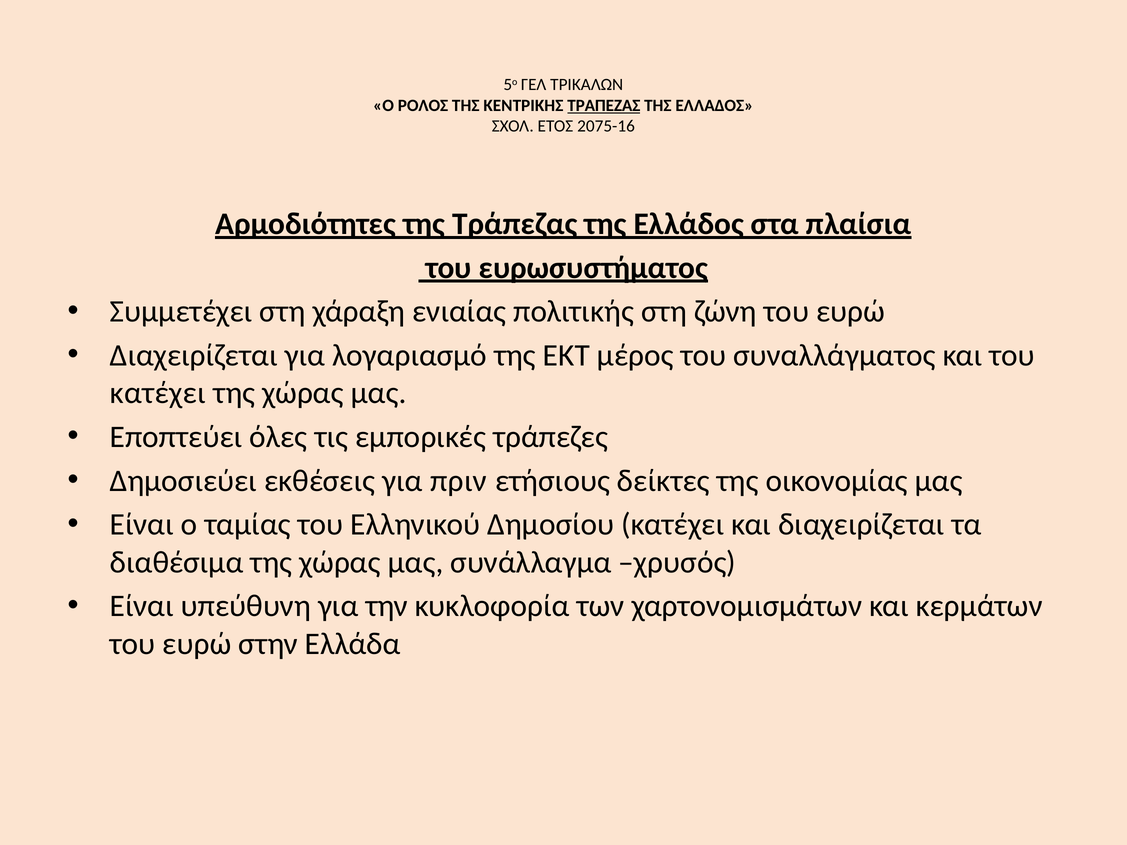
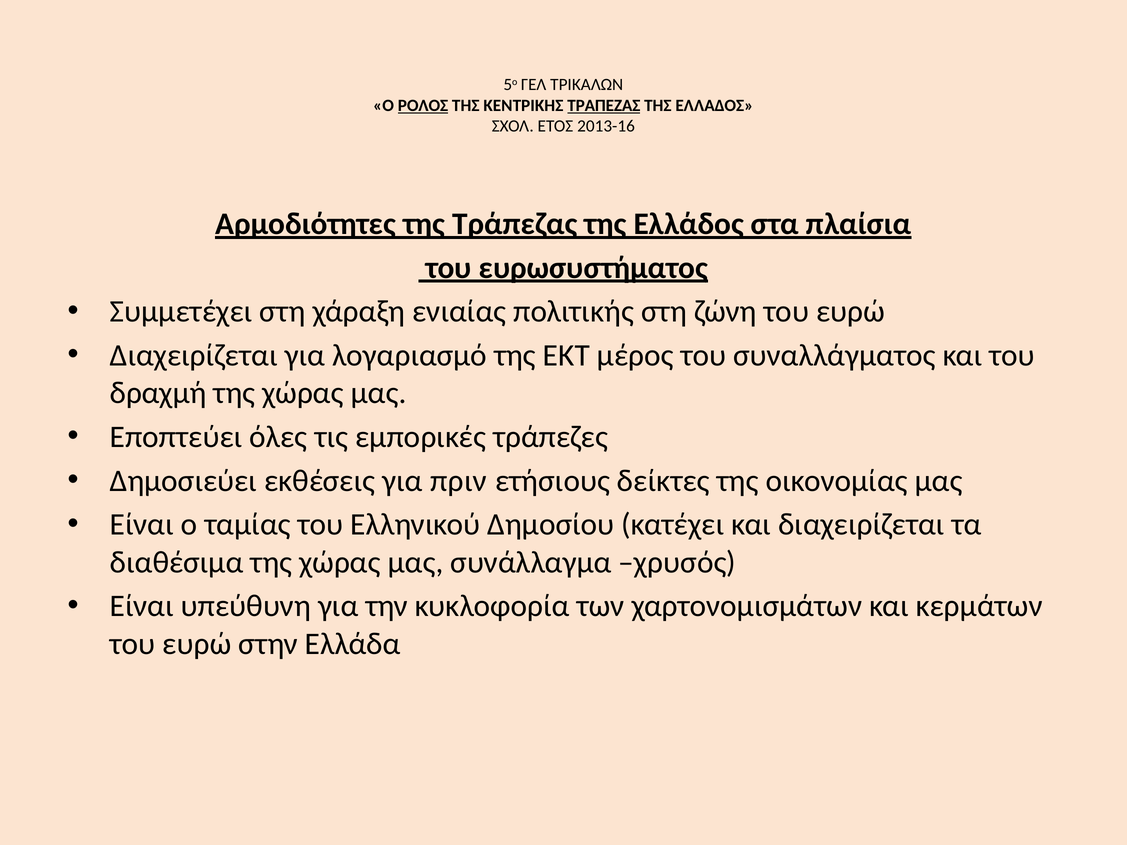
ΡΟΛΟΣ underline: none -> present (423, 105)
2075-16: 2075-16 -> 2013-16 (606, 126)
κατέχει: κατέχει -> δραχμή (158, 393)
